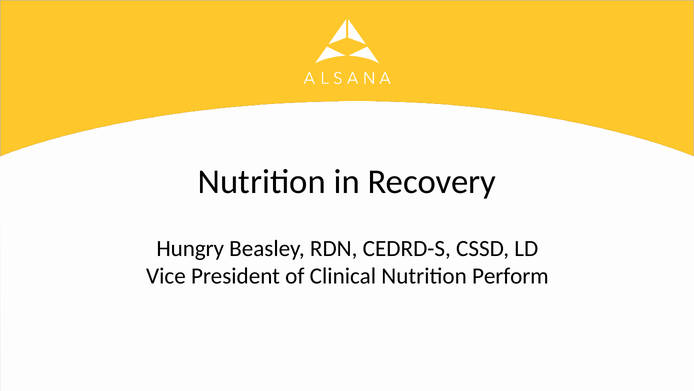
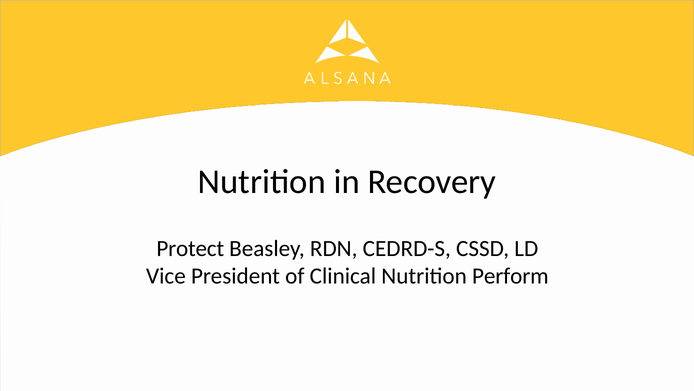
Hungry: Hungry -> Protect (190, 248)
